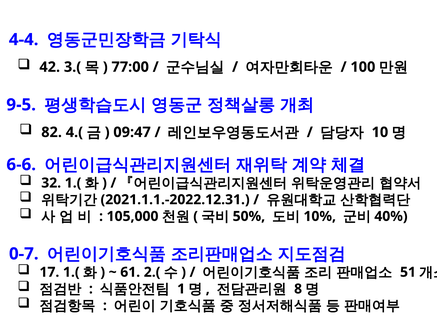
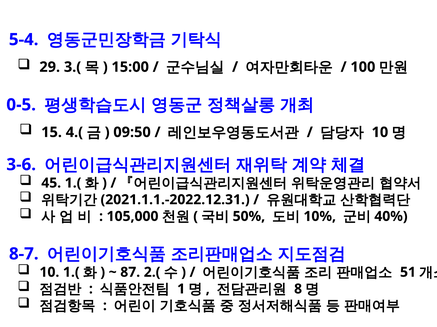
4-4: 4-4 -> 5-4 (24, 40)
42: 42 -> 29 (50, 67)
77:00: 77:00 -> 15:00 (130, 67)
9-5: 9-5 -> 0-5 (21, 105)
82: 82 -> 15 (52, 133)
09:47: 09:47 -> 09:50 (132, 133)
6-6: 6-6 -> 3-6 (21, 165)
32: 32 -> 45 (51, 183)
0-7: 0-7 -> 8-7 (24, 254)
17: 17 -> 10 (49, 273)
61: 61 -> 87 (130, 273)
